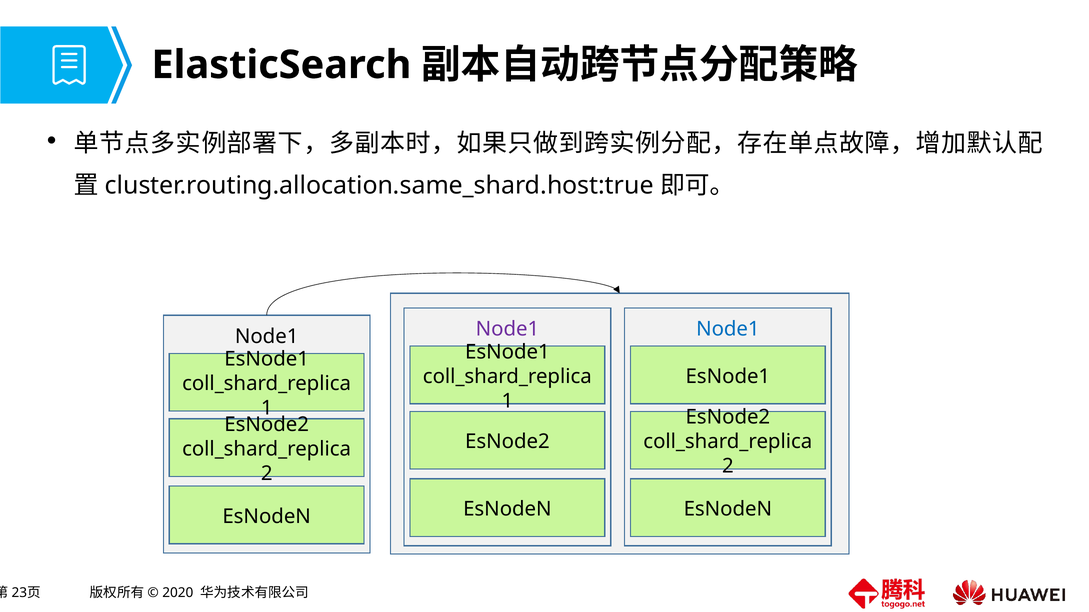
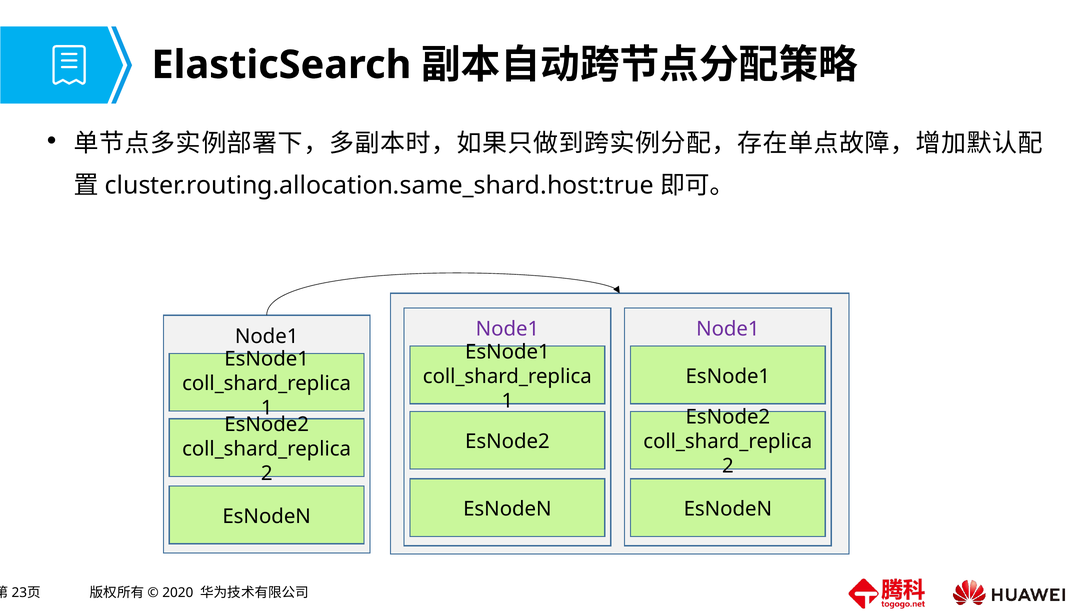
Node1 colour: blue -> purple (728, 329)
